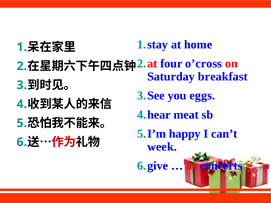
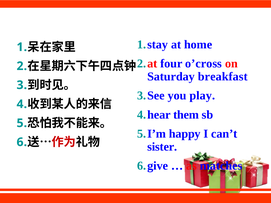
eggs: eggs -> play (202, 96)
meat: meat -> them (186, 115)
week: week -> sister (162, 147)
concerts: concerts -> matches (221, 166)
